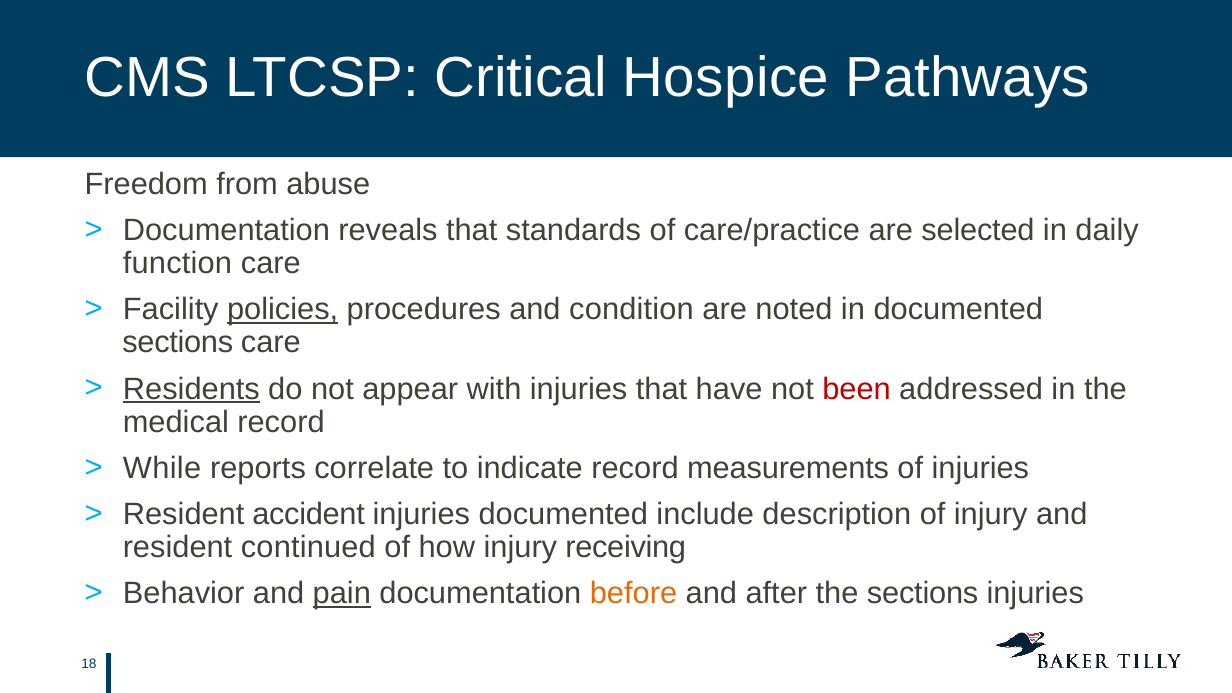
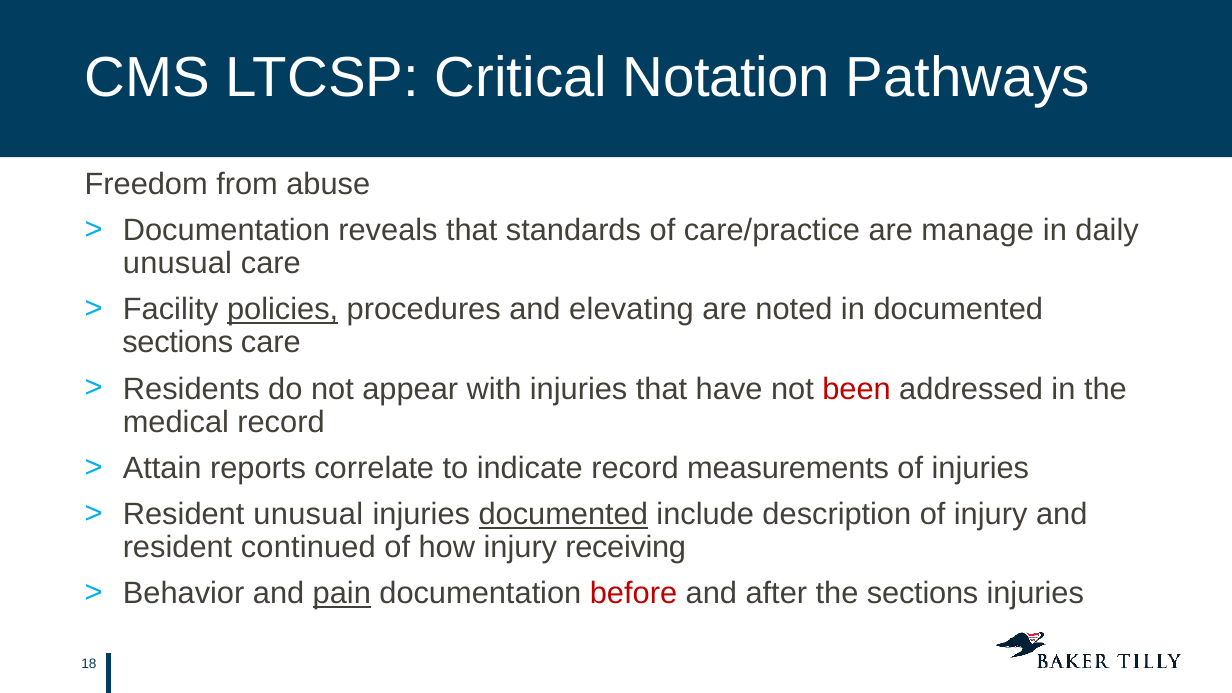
Hospice: Hospice -> Notation (727, 77)
selected: selected -> manage (978, 230)
function: function -> unusual (178, 263)
condition: condition -> elevating (631, 309)
Residents underline: present -> none (191, 389)
While: While -> Attain (162, 468)
Resident accident: accident -> unusual (308, 514)
documented underline: none -> present (563, 514)
before colour: orange -> red (633, 594)
